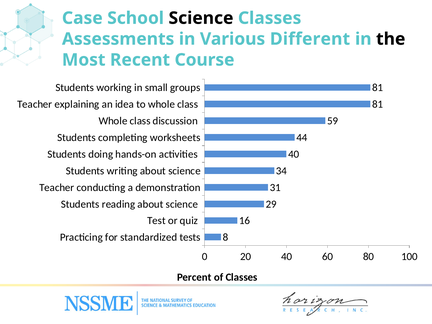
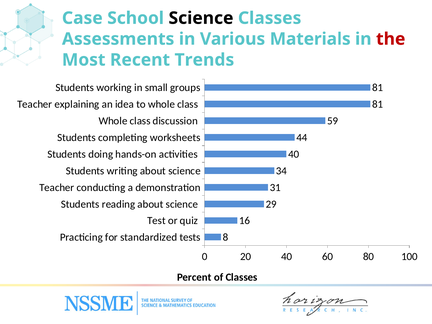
Different: Different -> Materials (310, 39)
the colour: black -> red (391, 39)
Course: Course -> Trends (204, 60)
